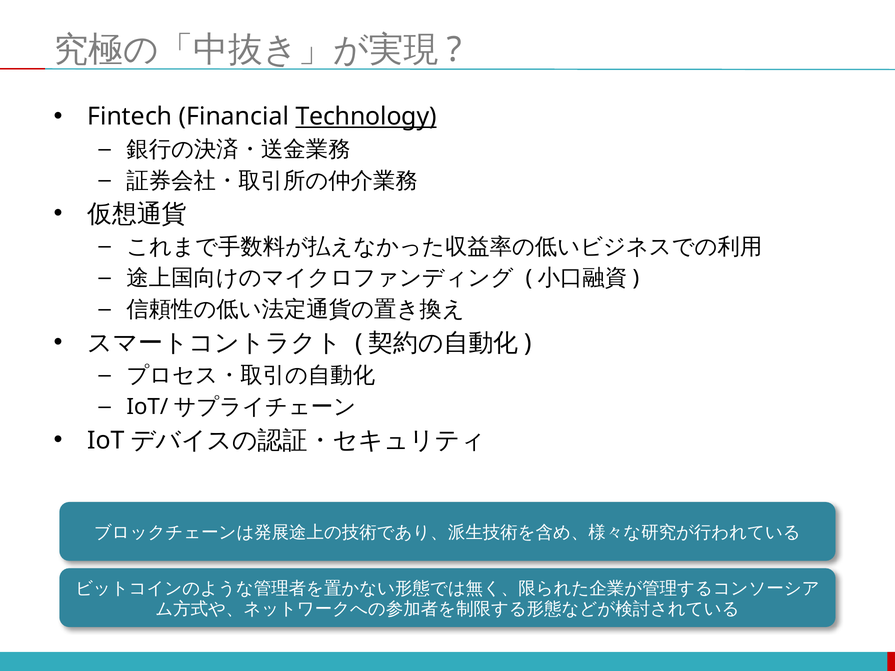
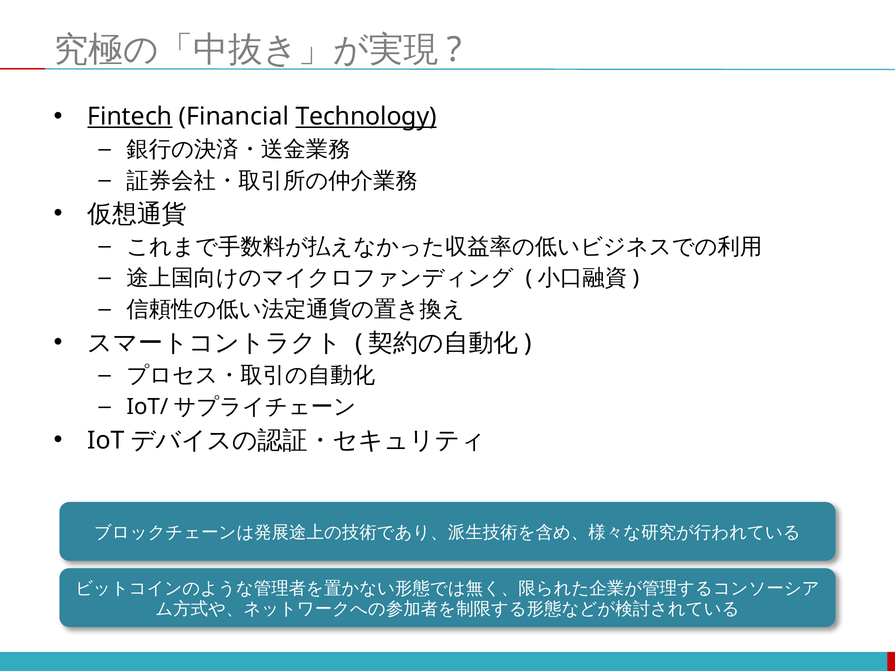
Fintech underline: none -> present (130, 117)
